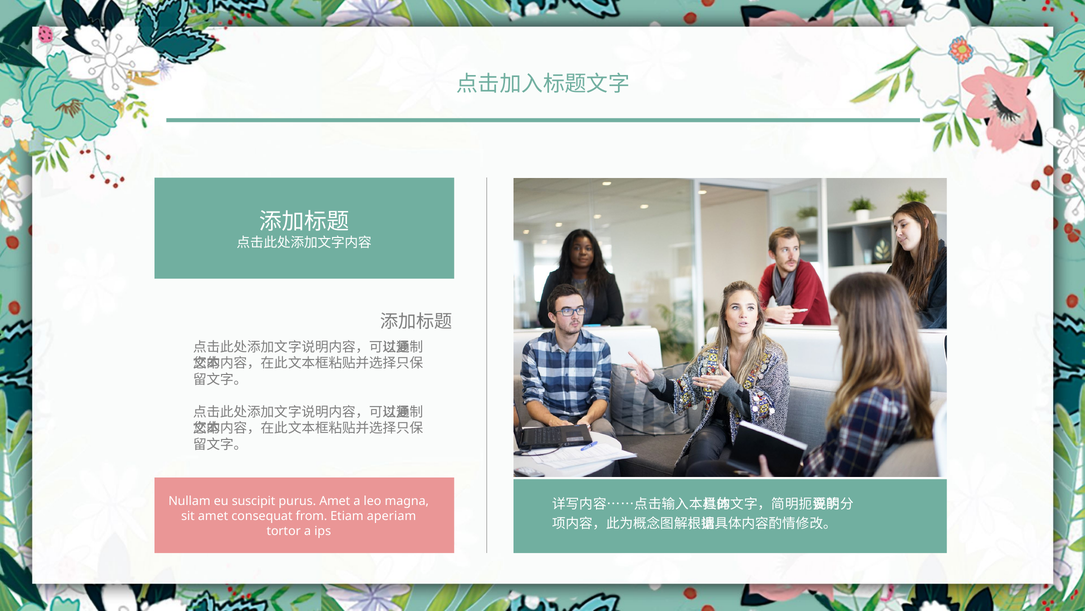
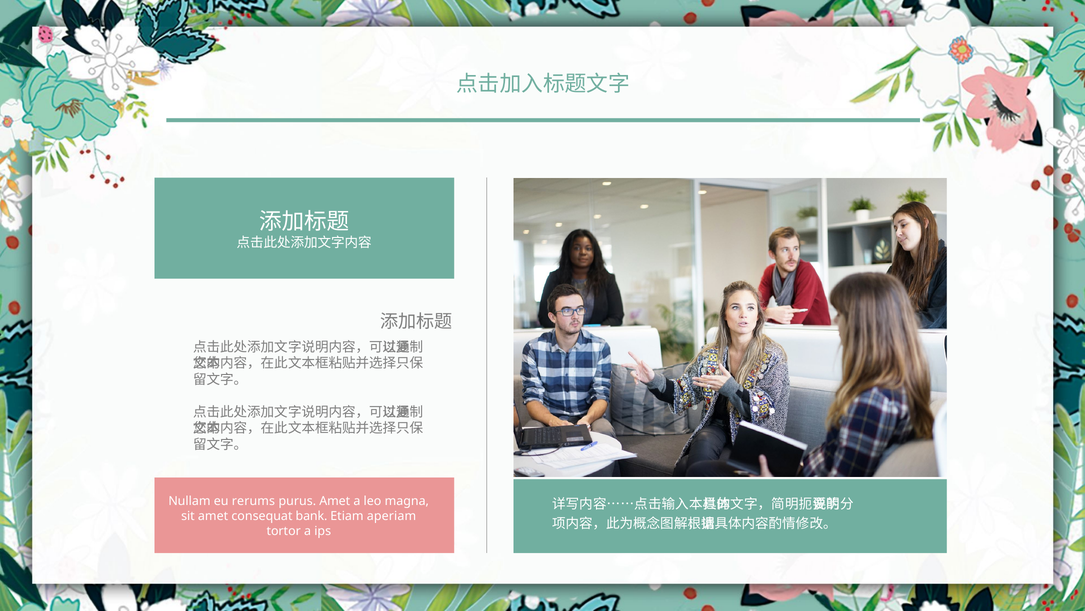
suscipit: suscipit -> rerums (253, 501)
from: from -> bank (311, 516)
